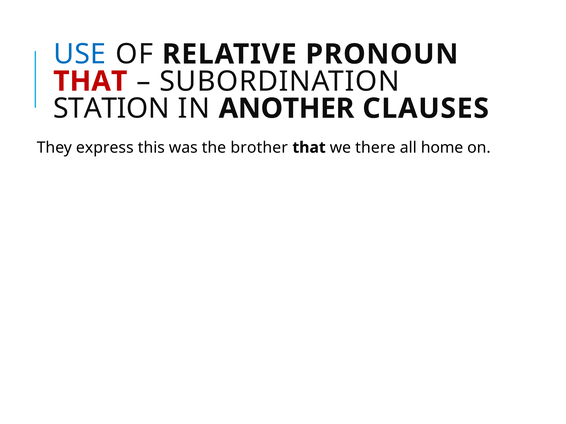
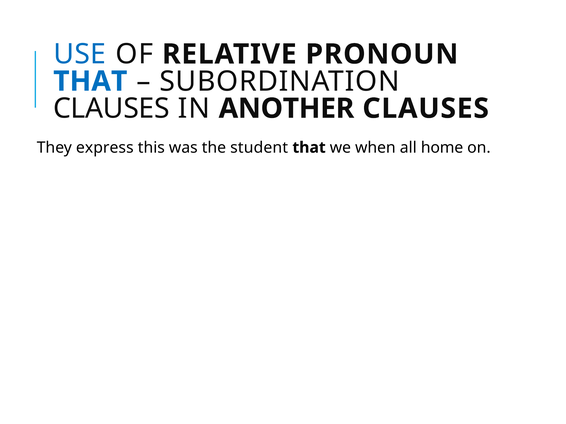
THAT colour: red -> blue (90, 81)
STATION: STATION -> CLAUSES (111, 109)
brother: brother -> student (259, 148)
there: there -> when (375, 148)
